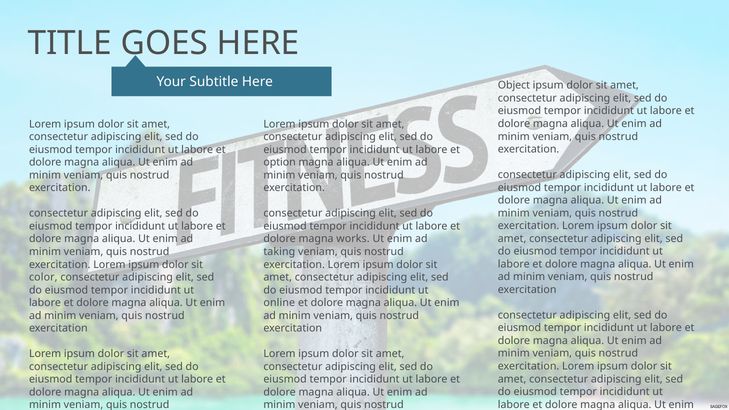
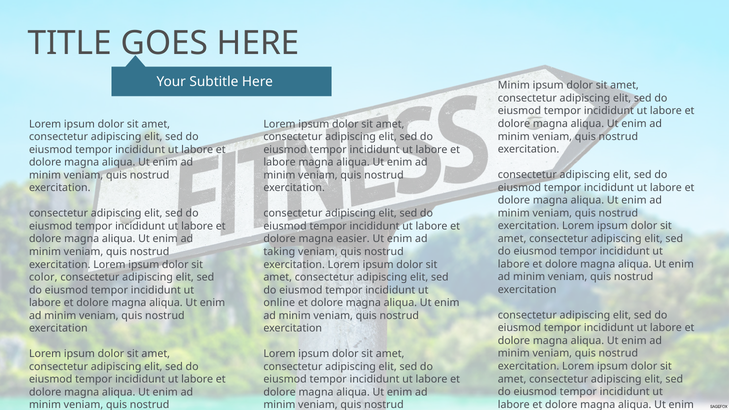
Object: Object -> Minim (514, 85)
option: option -> labore (280, 162)
works: works -> easier (353, 239)
